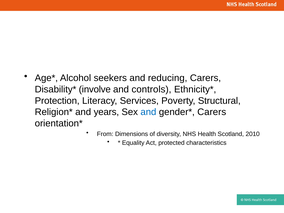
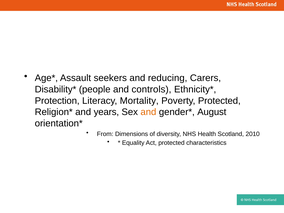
Alcohol: Alcohol -> Assault (76, 78)
involve: involve -> people (95, 89)
Services: Services -> Mortality (139, 101)
Poverty Structural: Structural -> Protected (219, 101)
and colour: blue -> orange (148, 112)
Carers: Carers -> August (212, 112)
